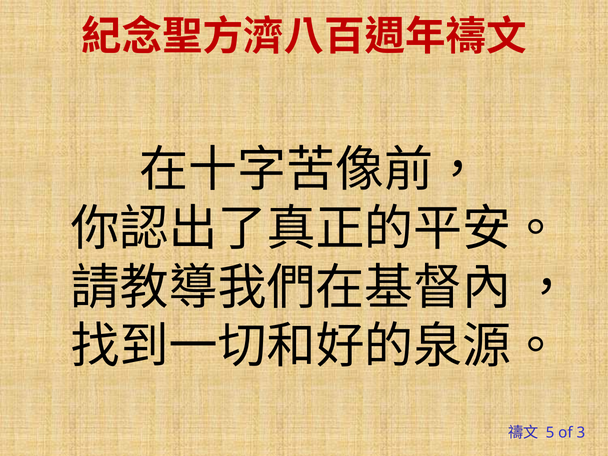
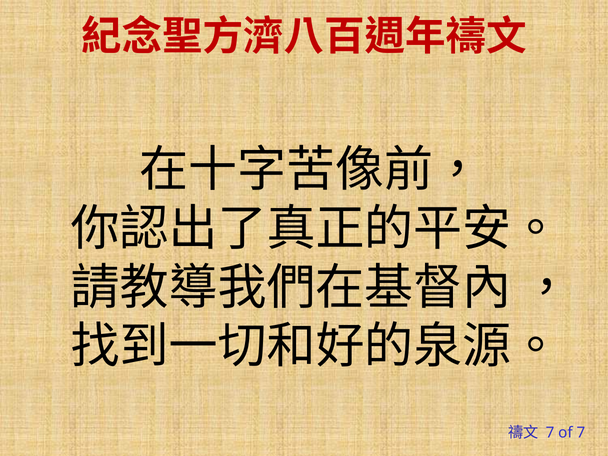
5: 5 -> 7 (550, 433)
of 3: 3 -> 7 (581, 433)
